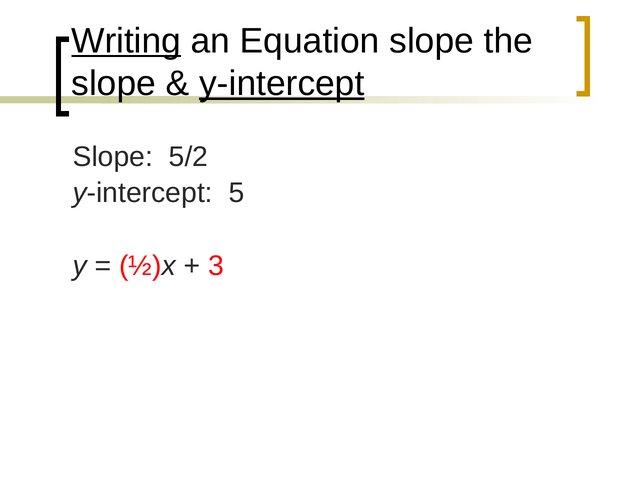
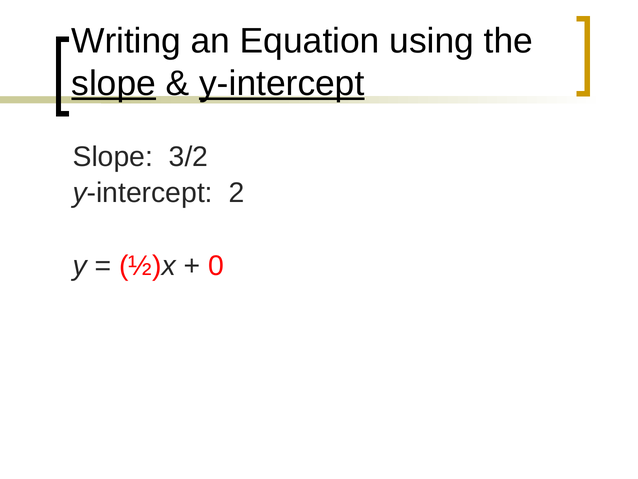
Writing underline: present -> none (126, 41)
Equation slope: slope -> using (432, 41)
slope underline: none -> present (114, 83)
5/2: 5/2 -> 3/2 (188, 157)
5: 5 -> 2 (236, 193)
3: 3 -> 0 (216, 266)
